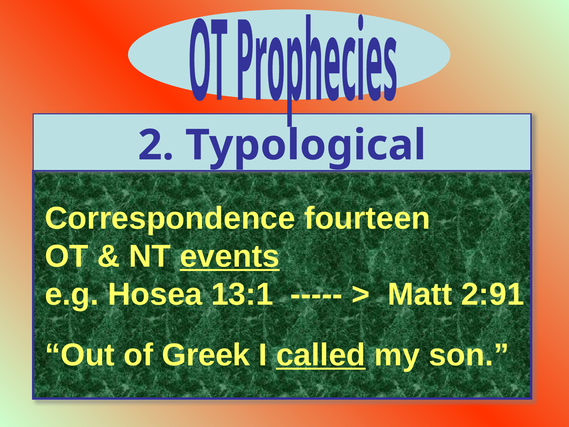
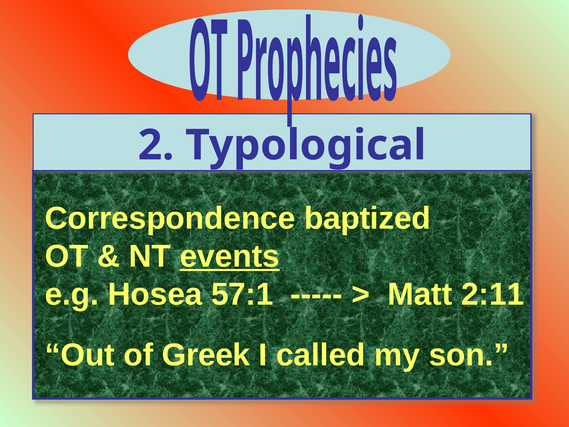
fourteen: fourteen -> baptized (367, 218)
13:1: 13:1 -> 57:1 (242, 294)
2:91: 2:91 -> 2:11 (493, 294)
called underline: present -> none (321, 355)
